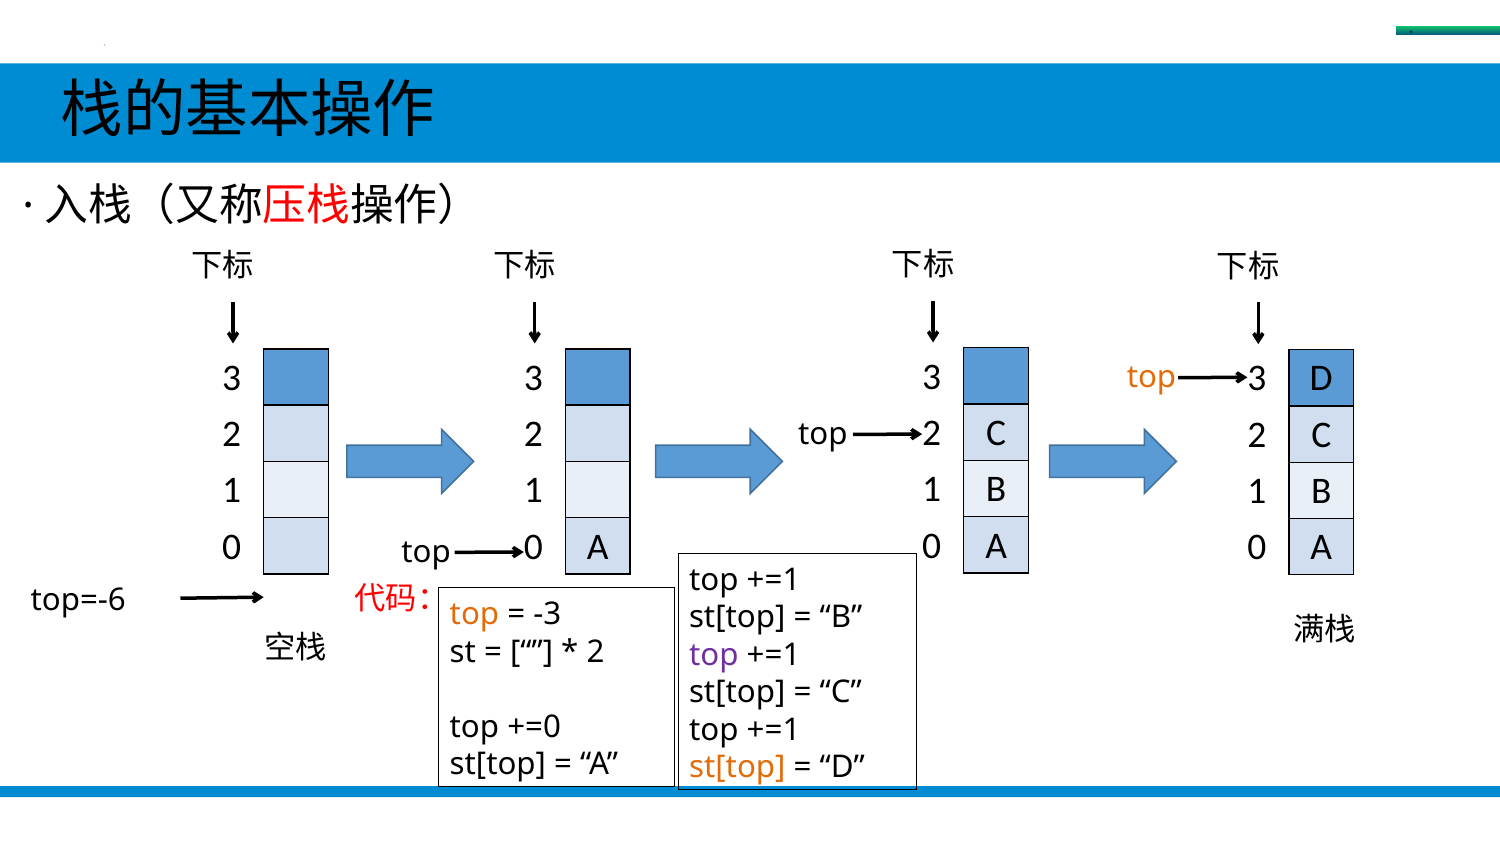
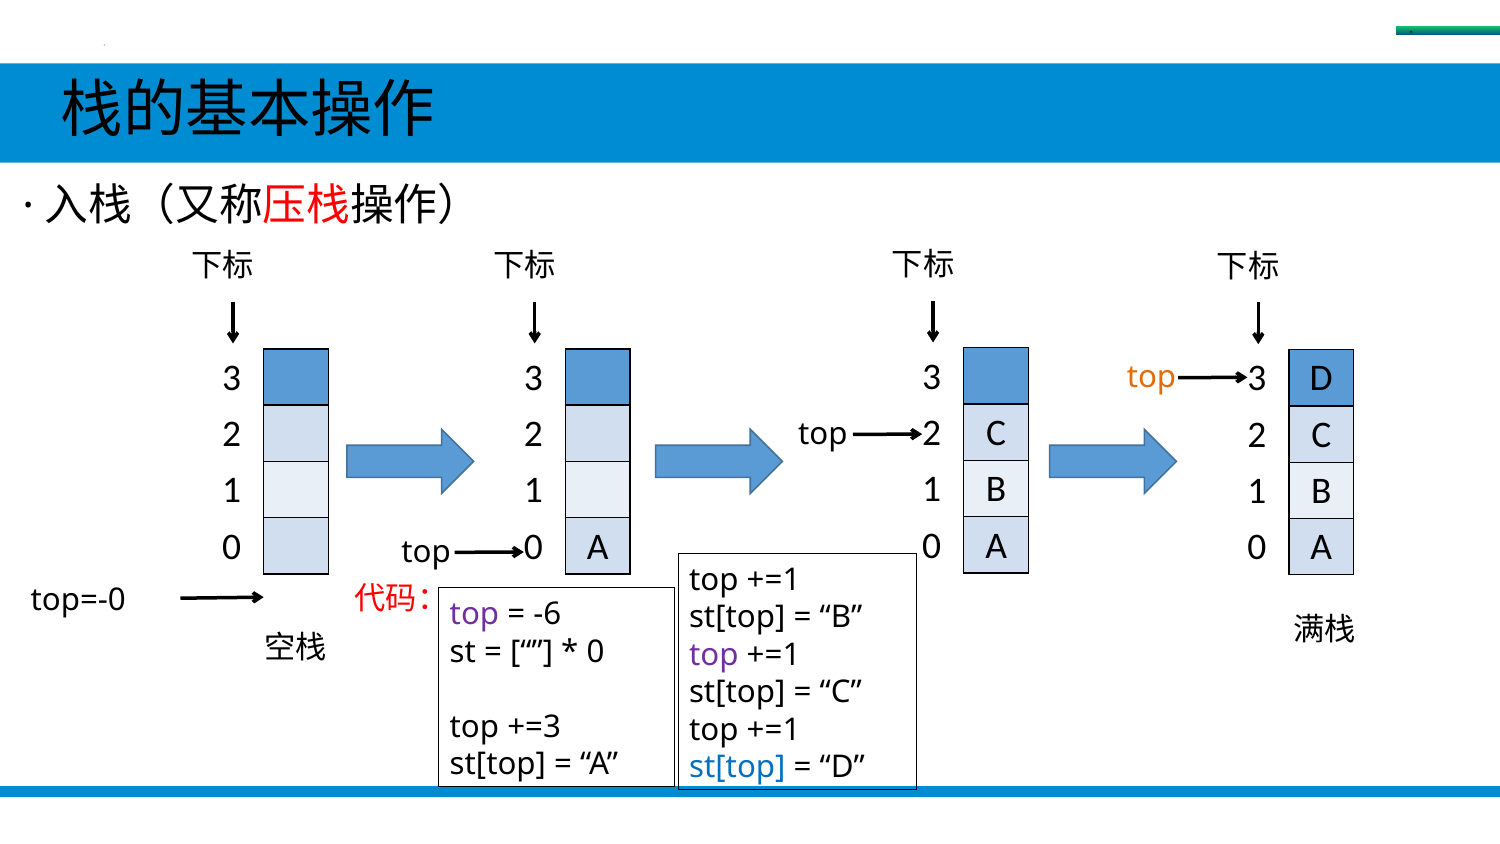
top=-6: top=-6 -> top=-0 (78, 600)
top colour: orange -> purple (474, 614)
-3: -3 -> -6 (547, 614)
2: 2 -> 0 (596, 652)
+=0: +=0 -> +=3 (534, 727)
st[top colour: orange -> blue (737, 767)
